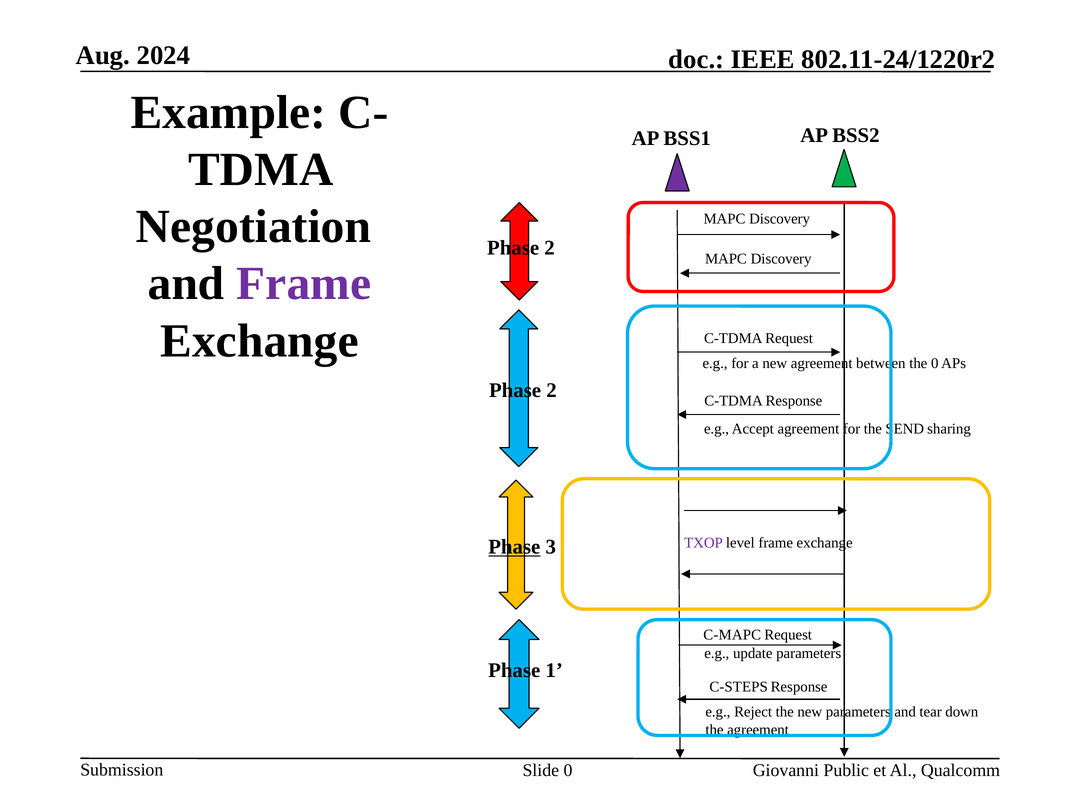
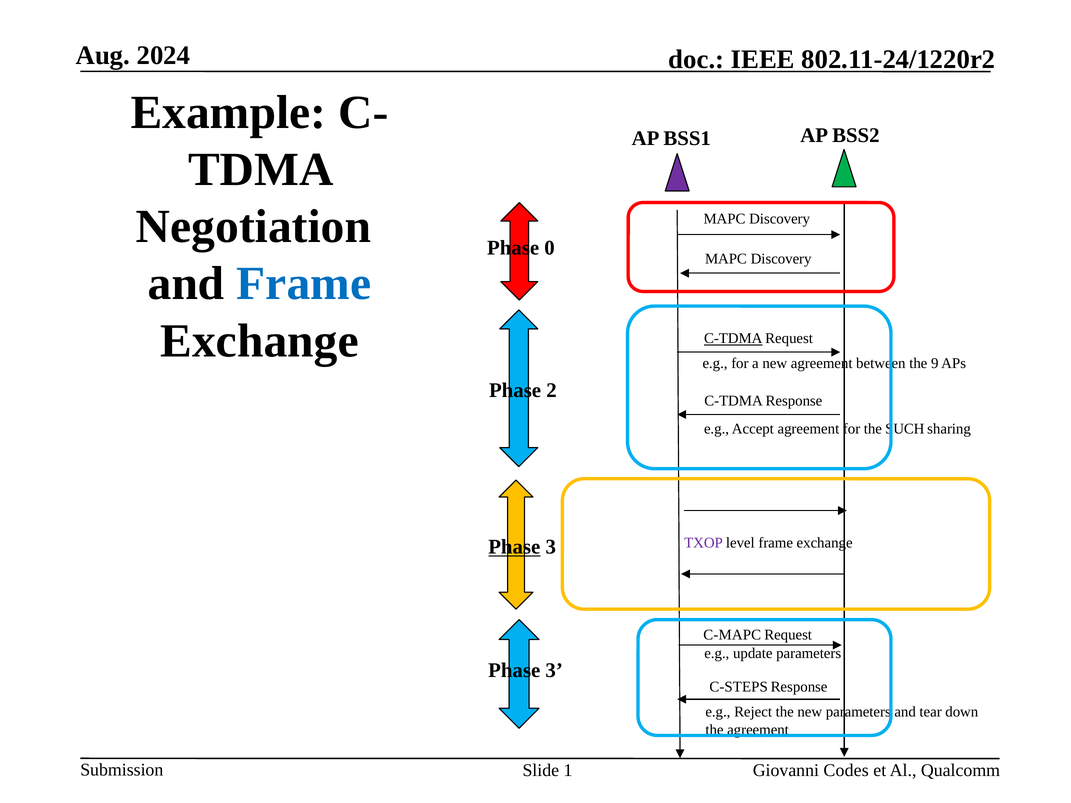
2: 2 -> 0 (550, 248)
Frame colour: purple -> blue (304, 284)
C-TDMA underline: none -> present (733, 339)
the 0: 0 -> 9 (935, 364)
SEND: SEND -> SUCH (905, 429)
1: 1 -> 3 (554, 671)
Slide 0: 0 -> 1 (568, 770)
Public: Public -> Codes (846, 770)
